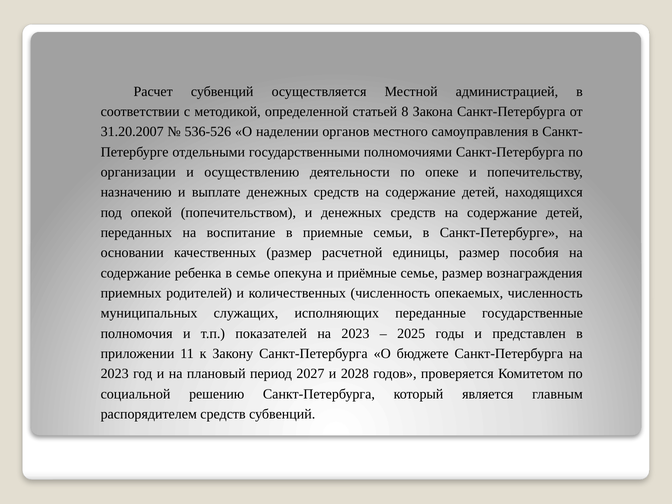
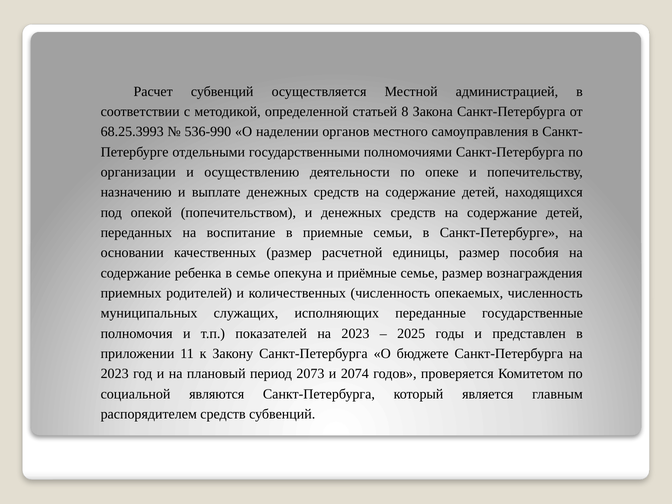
31.20.2007: 31.20.2007 -> 68.25.3993 (132, 132)
536-526: 536-526 -> 536-990 (208, 132)
2027: 2027 -> 2073 (310, 374)
2028: 2028 -> 2074 (355, 374)
решению: решению -> являются (217, 394)
